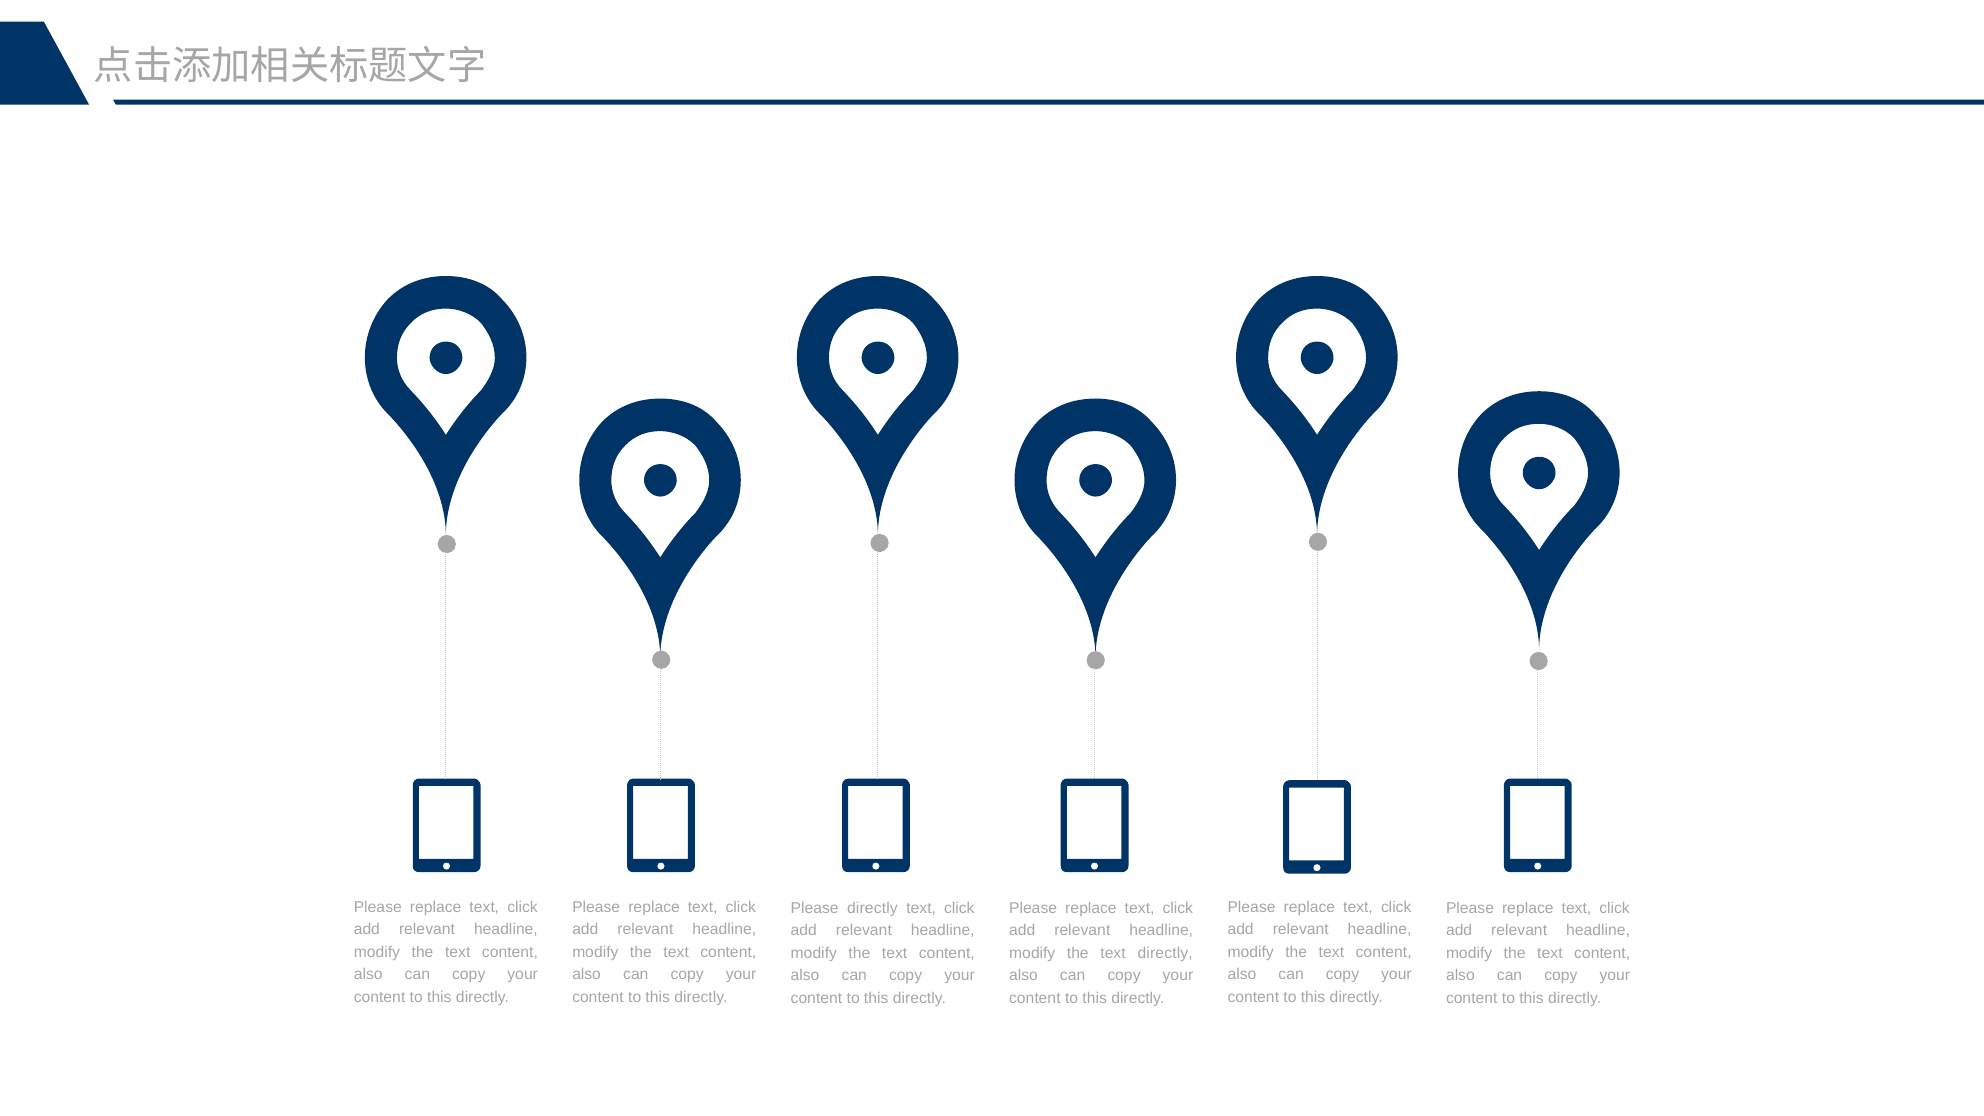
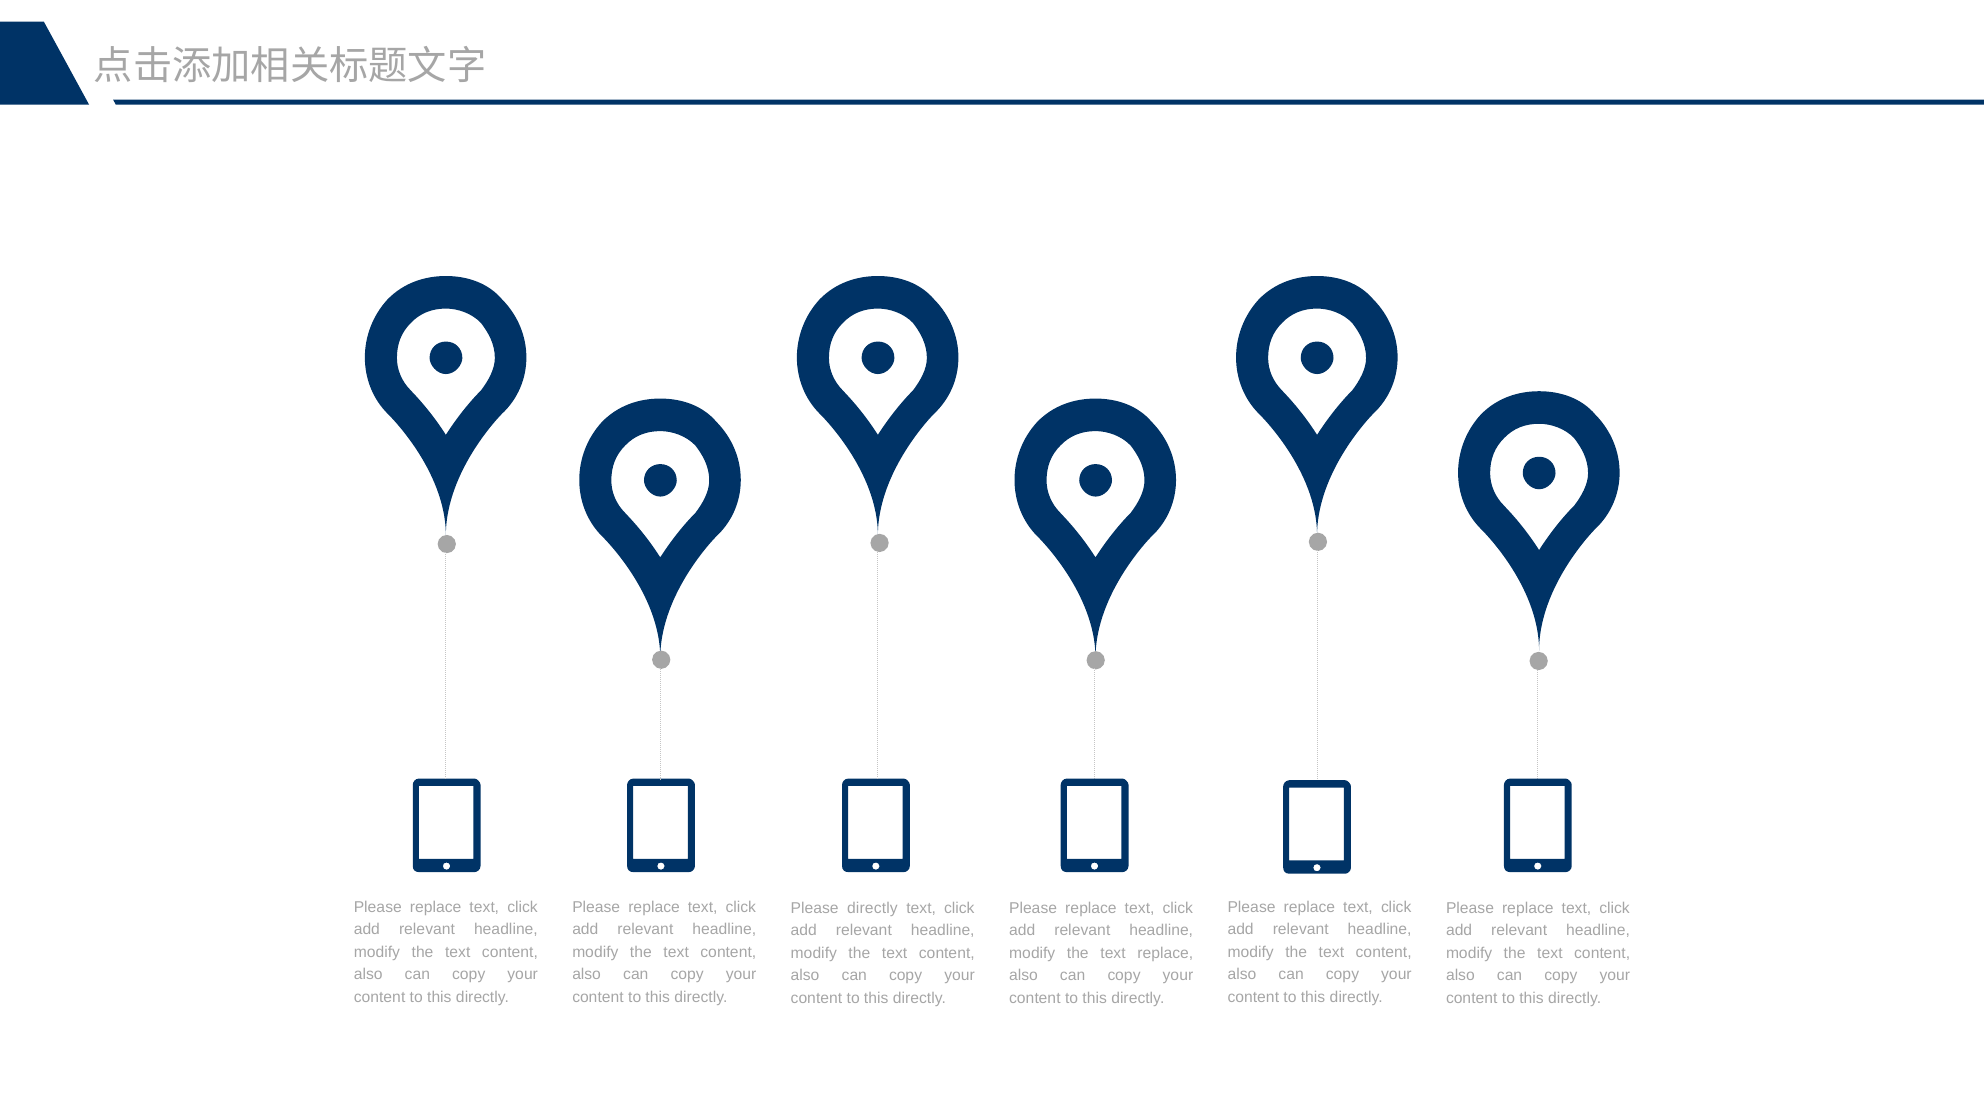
text directly: directly -> replace (1165, 953)
